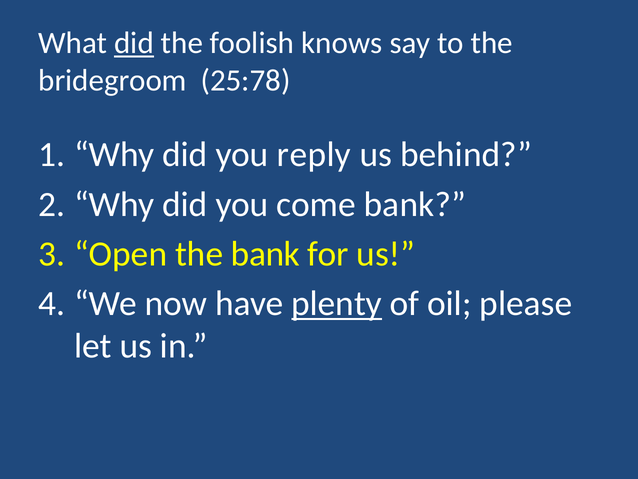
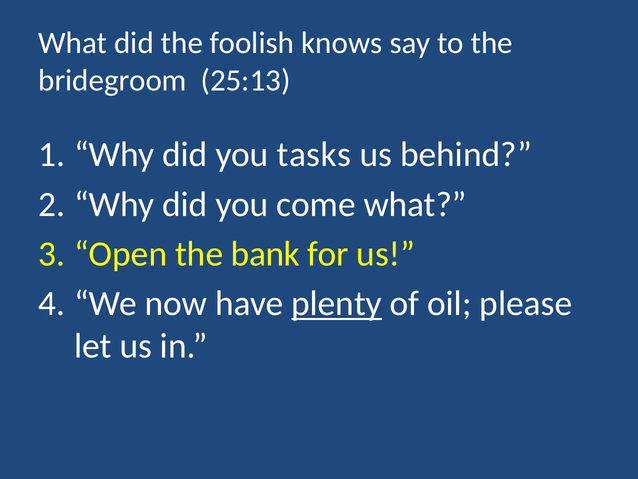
did underline: present -> none (134, 43)
25:78: 25:78 -> 25:13 (246, 80)
reply: reply -> tasks (314, 155)
come bank: bank -> what (415, 204)
